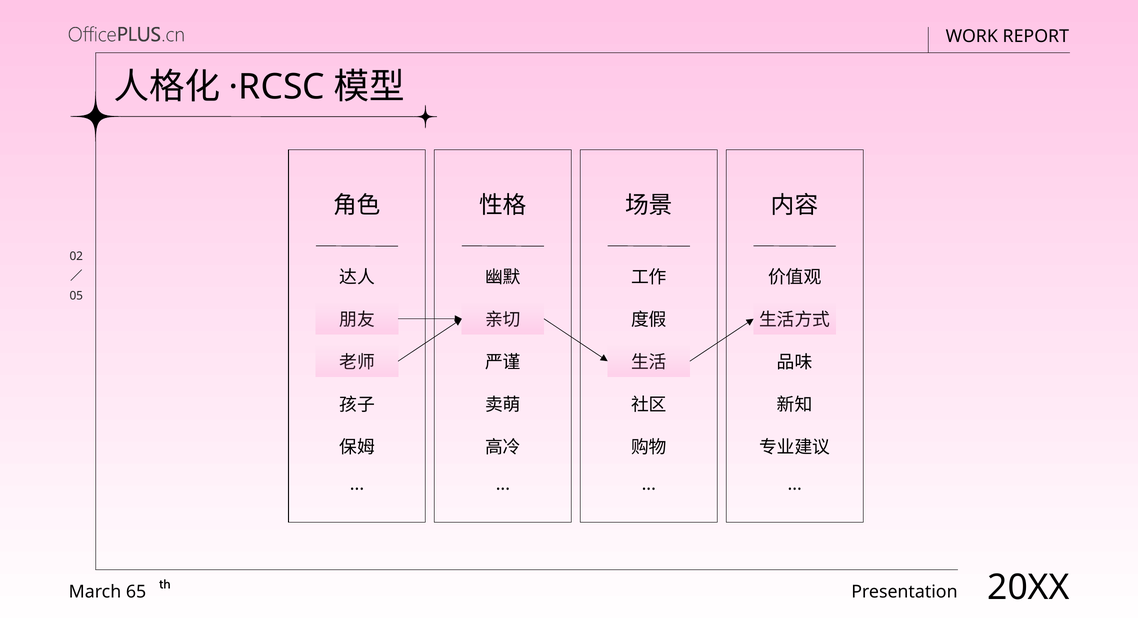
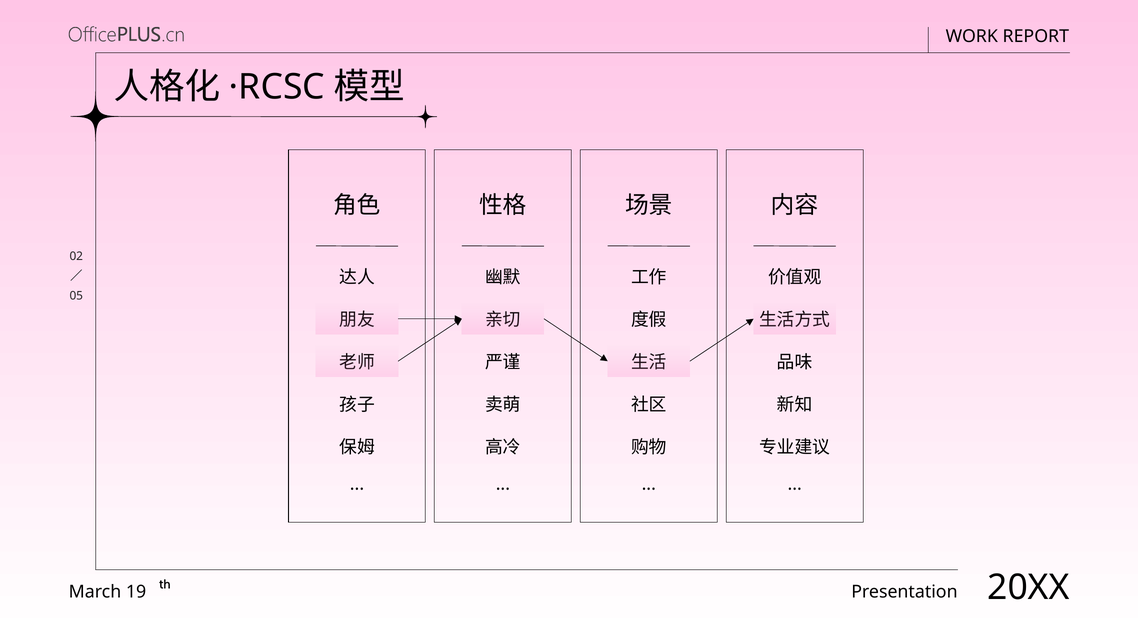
65: 65 -> 19 (136, 592)
